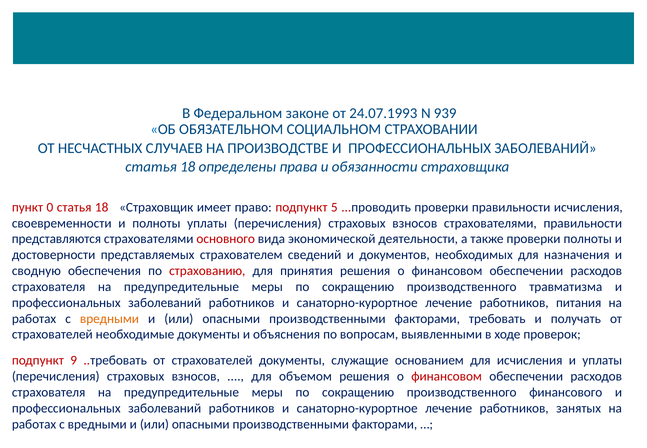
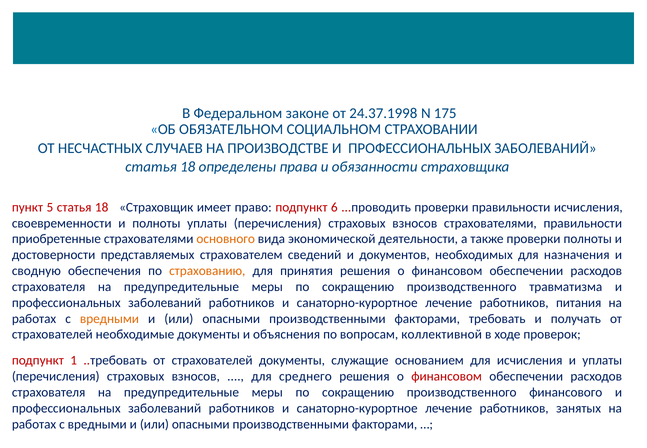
24.07.1993: 24.07.1993 -> 24.37.1998 (383, 113)
939: 939 -> 175 (445, 113)
0: 0 -> 5 (50, 207)
5: 5 -> 6 (334, 207)
представляются: представляются -> приобретенные (56, 239)
основного colour: red -> orange (226, 239)
страхованию colour: red -> orange (207, 271)
выявленными: выявленными -> коллективной (442, 335)
9: 9 -> 1 (74, 360)
объемом: объемом -> среднего (305, 376)
